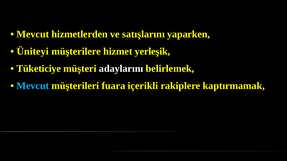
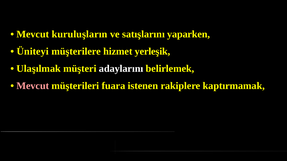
hizmetlerden: hizmetlerden -> kuruluşların (80, 34)
Tüketiciye: Tüketiciye -> Ulaşılmak (39, 69)
Mevcut colour: light blue -> pink (33, 86)
içerikli: içerikli -> istenen (143, 86)
